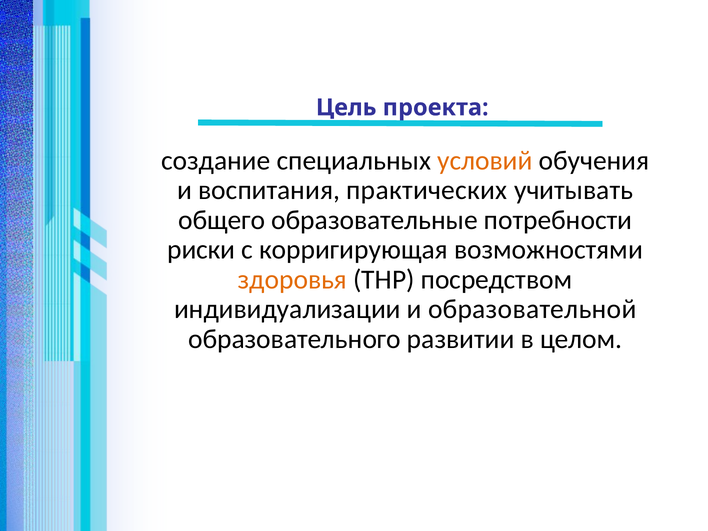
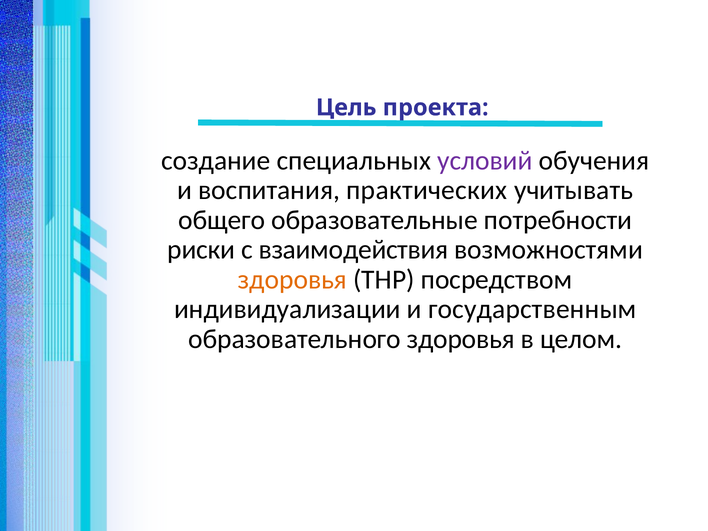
условий colour: orange -> purple (485, 161)
корригирующая: корригирующая -> взаимодействия (354, 250)
образовательной: образовательной -> государственным (532, 309)
образовательного развитии: развитии -> здоровья (461, 339)
